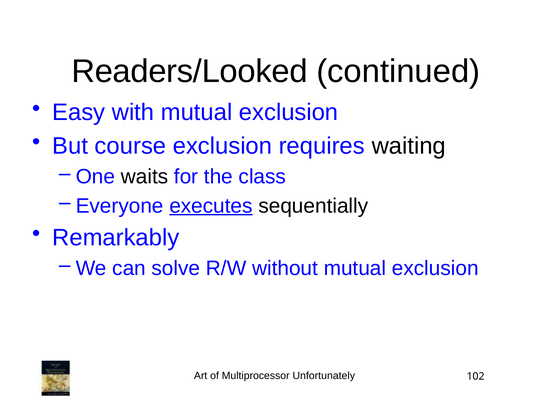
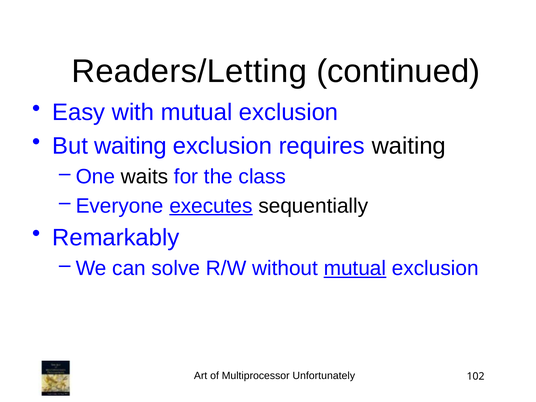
Readers/Looked: Readers/Looked -> Readers/Letting (189, 72)
But course: course -> waiting (131, 146)
mutual underline: none -> present (355, 268)
